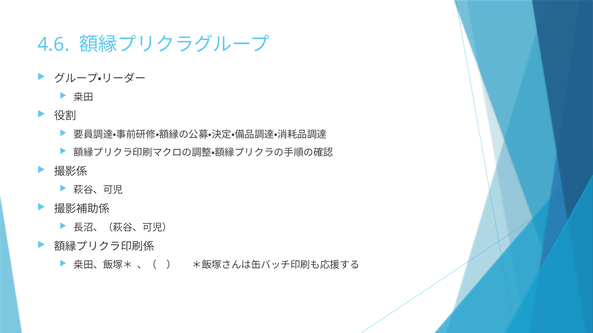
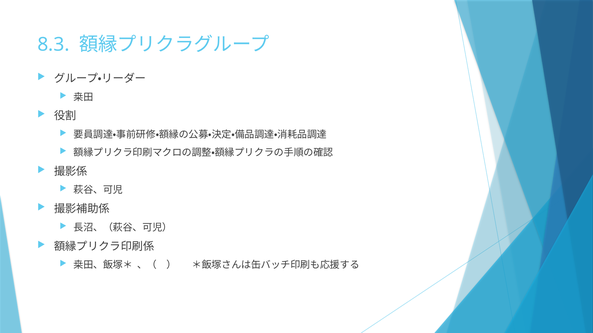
4.6: 4.6 -> 8.3 (53, 45)
